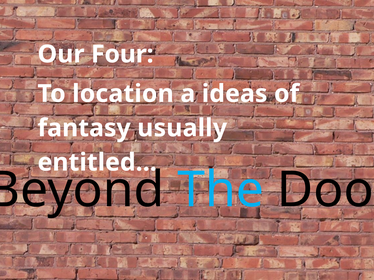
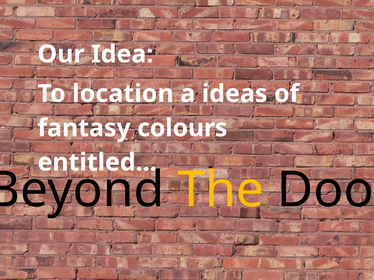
Four: Four -> Idea (122, 54)
usually: usually -> colours (182, 128)
The colour: light blue -> yellow (221, 190)
